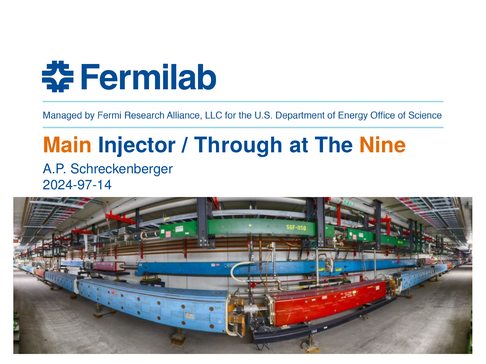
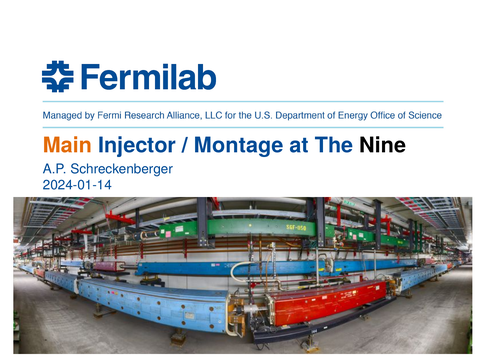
Through: Through -> Montage (239, 146)
Nine colour: orange -> black (383, 146)
2024-97-14: 2024-97-14 -> 2024-01-14 (77, 185)
